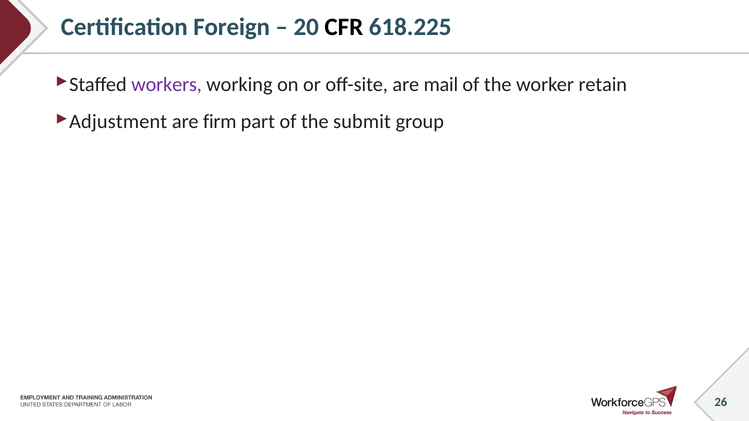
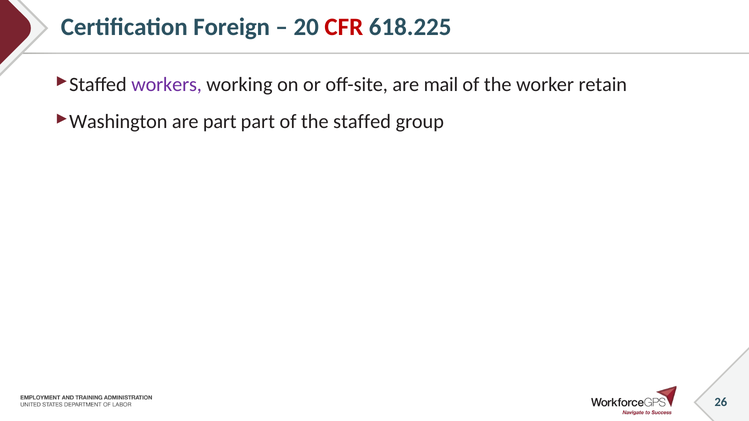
CFR colour: black -> red (344, 27)
Adjustment: Adjustment -> Washington (118, 122)
are firm: firm -> part (220, 122)
the submit: submit -> staffed (362, 122)
